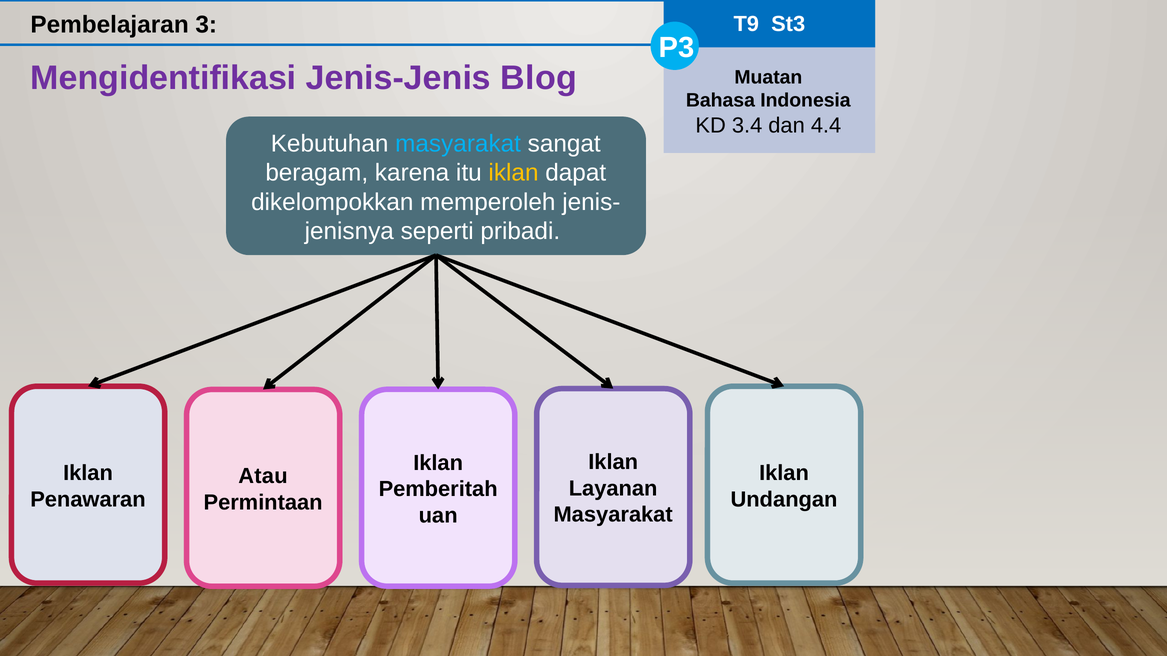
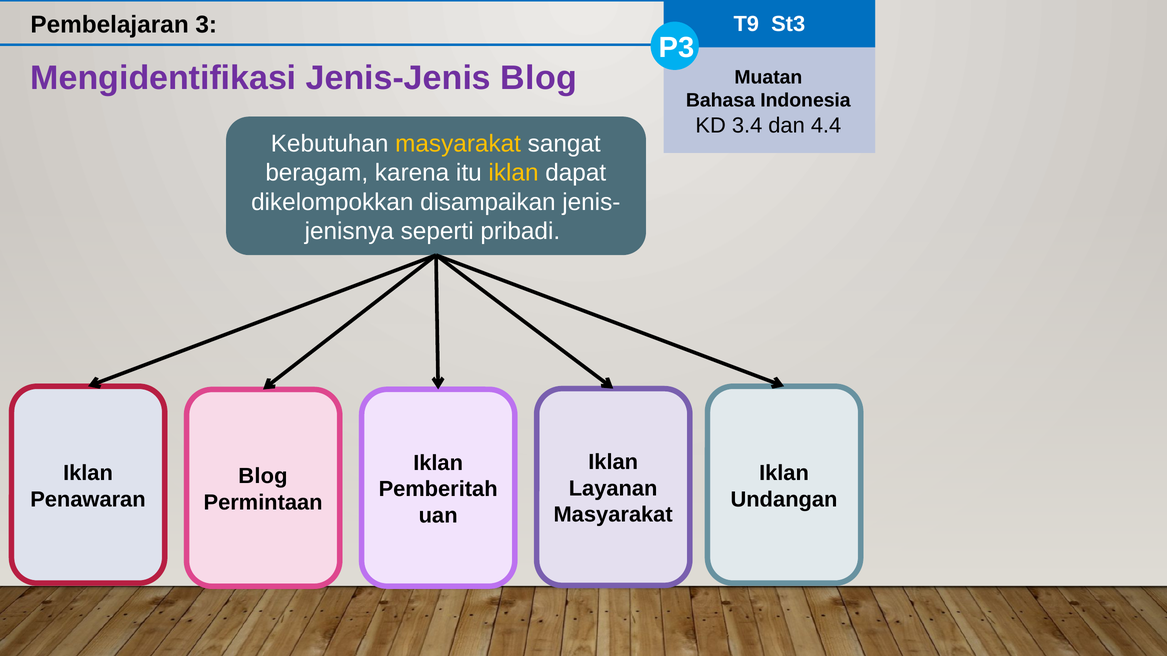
masyarakat colour: light blue -> yellow (458, 144)
memperoleh: memperoleh -> disampaikan (488, 202)
Atau: Atau -> Blog (263, 477)
